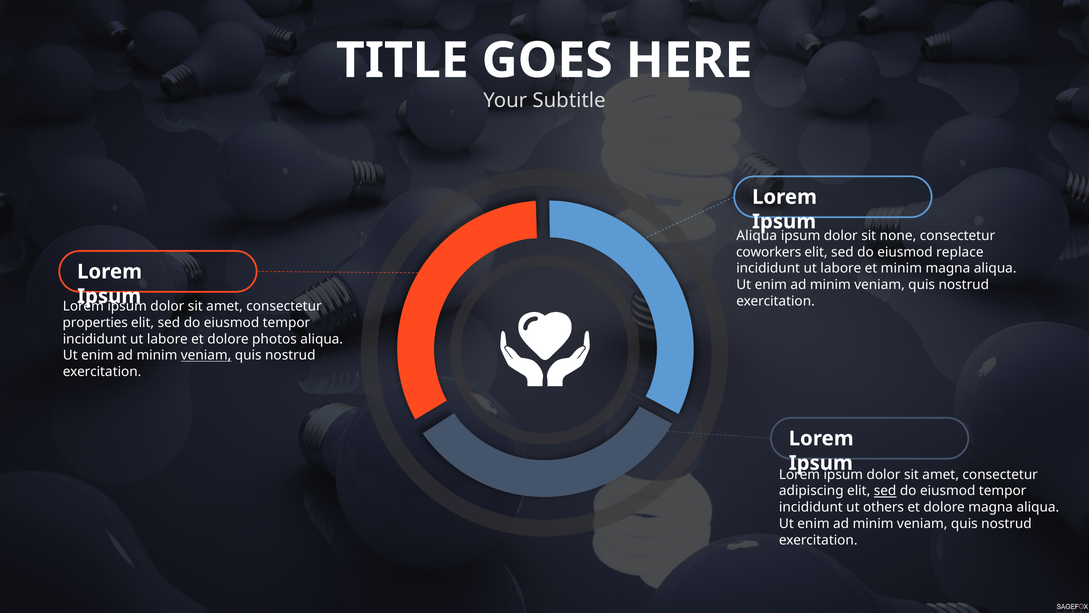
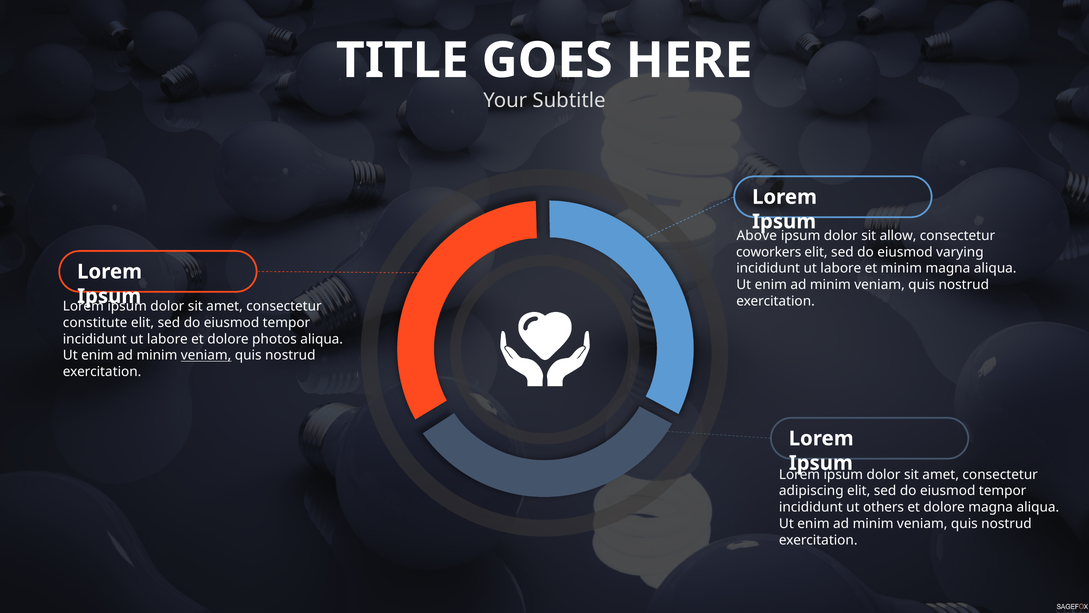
Aliqua: Aliqua -> Above (757, 236)
none: none -> allow (898, 236)
replace: replace -> varying (960, 252)
properties: properties -> constitute (95, 322)
sed underline: present -> none (885, 491)
